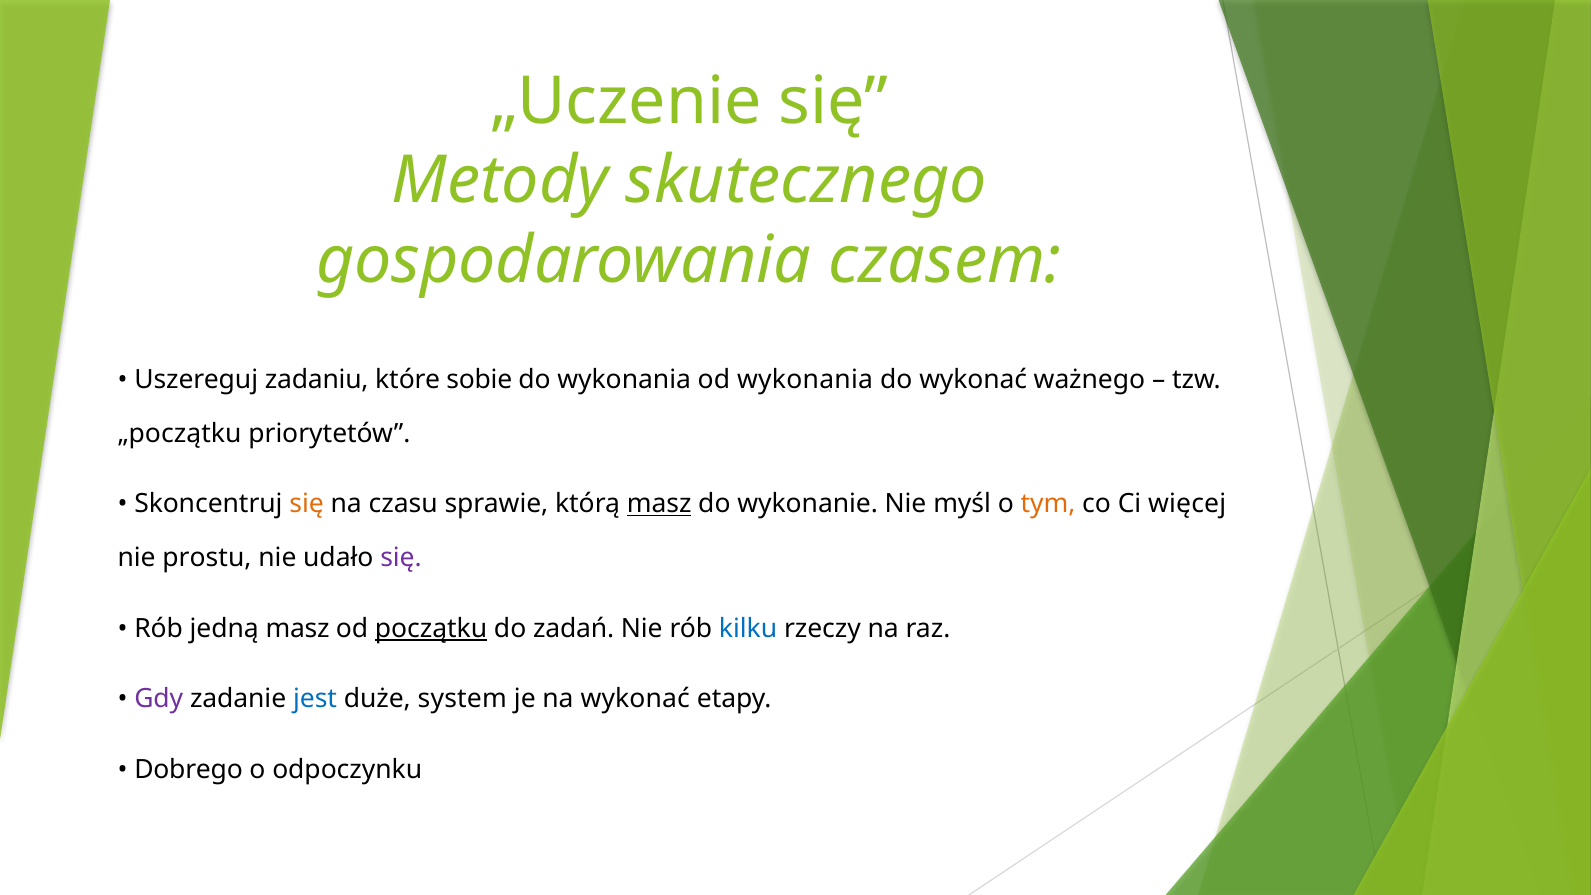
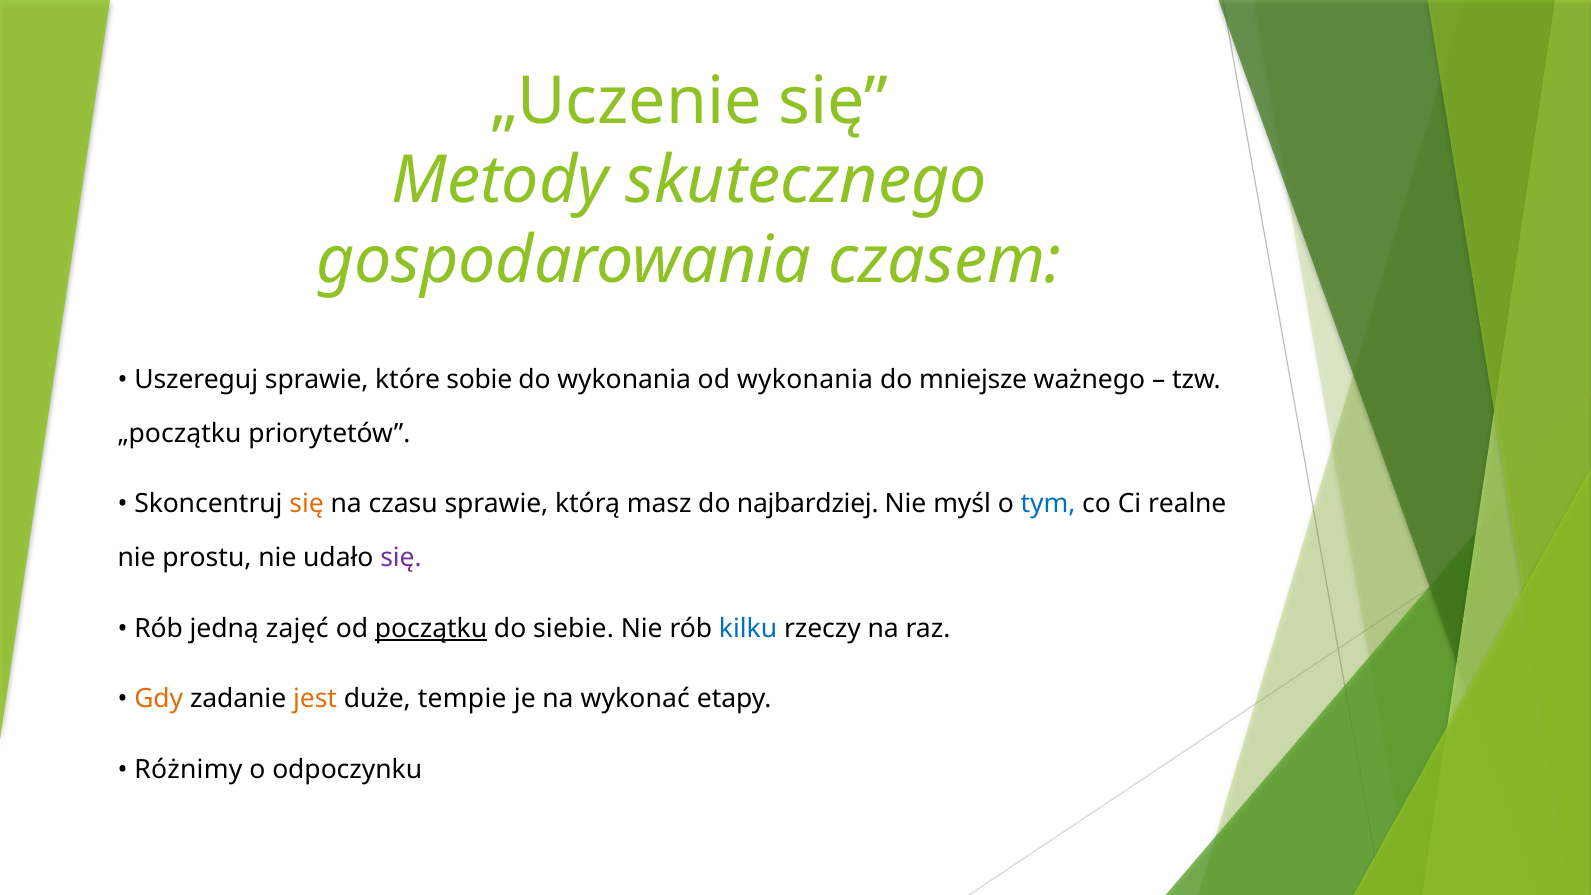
Uszereguj zadaniu: zadaniu -> sprawie (317, 379)
do wykonać: wykonać -> mniejsze (973, 379)
masz underline: present -> none (659, 504)
wykonanie: wykonanie -> najbardziej (808, 504)
tym colour: orange -> blue (1048, 504)
więcej: więcej -> realne (1187, 504)
jedną masz: masz -> zajęć (297, 629)
zadań: zadań -> siebie (574, 629)
Gdy colour: purple -> orange (159, 699)
jest colour: blue -> orange (315, 699)
system: system -> tempie (462, 699)
Dobrego: Dobrego -> Różnimy (188, 770)
